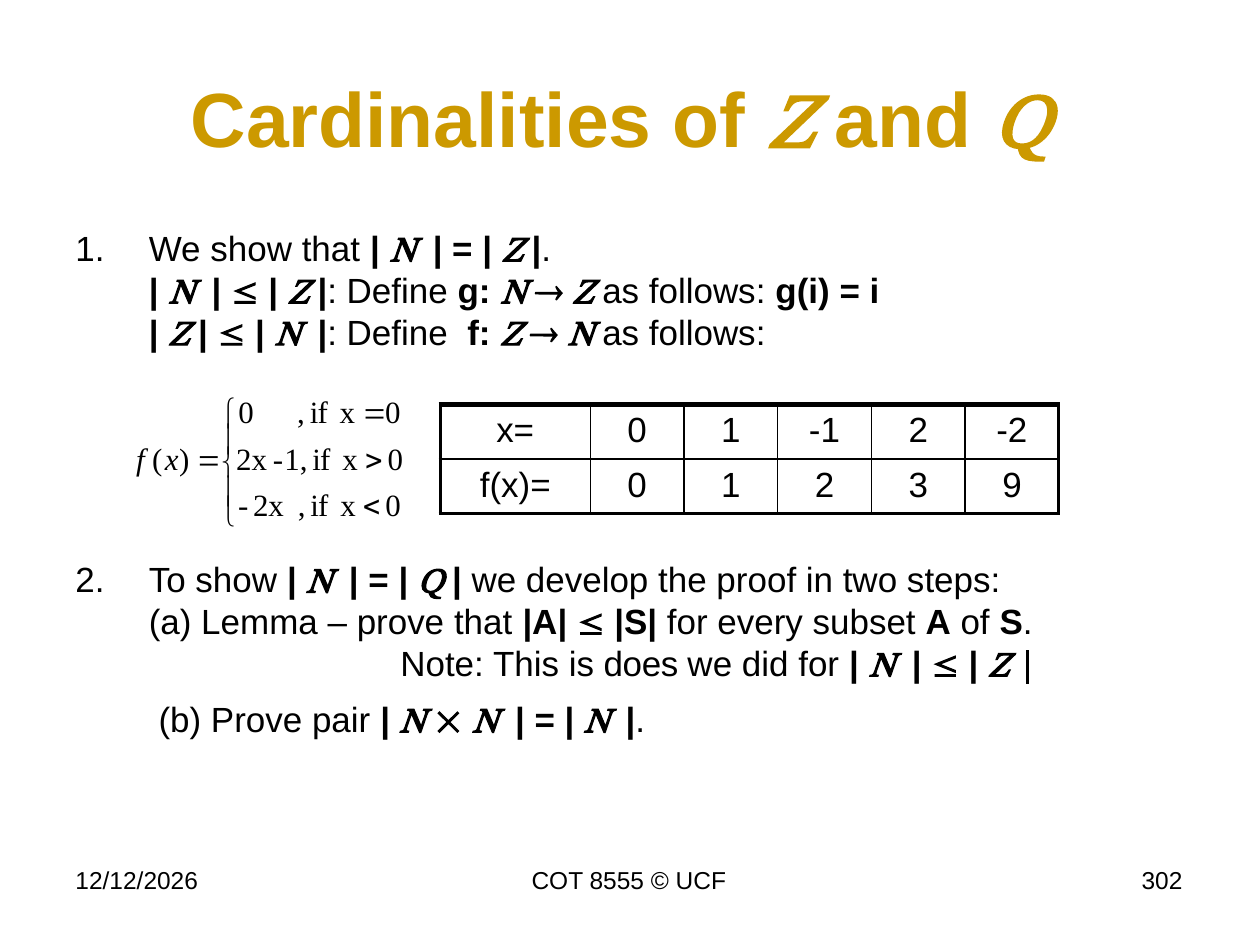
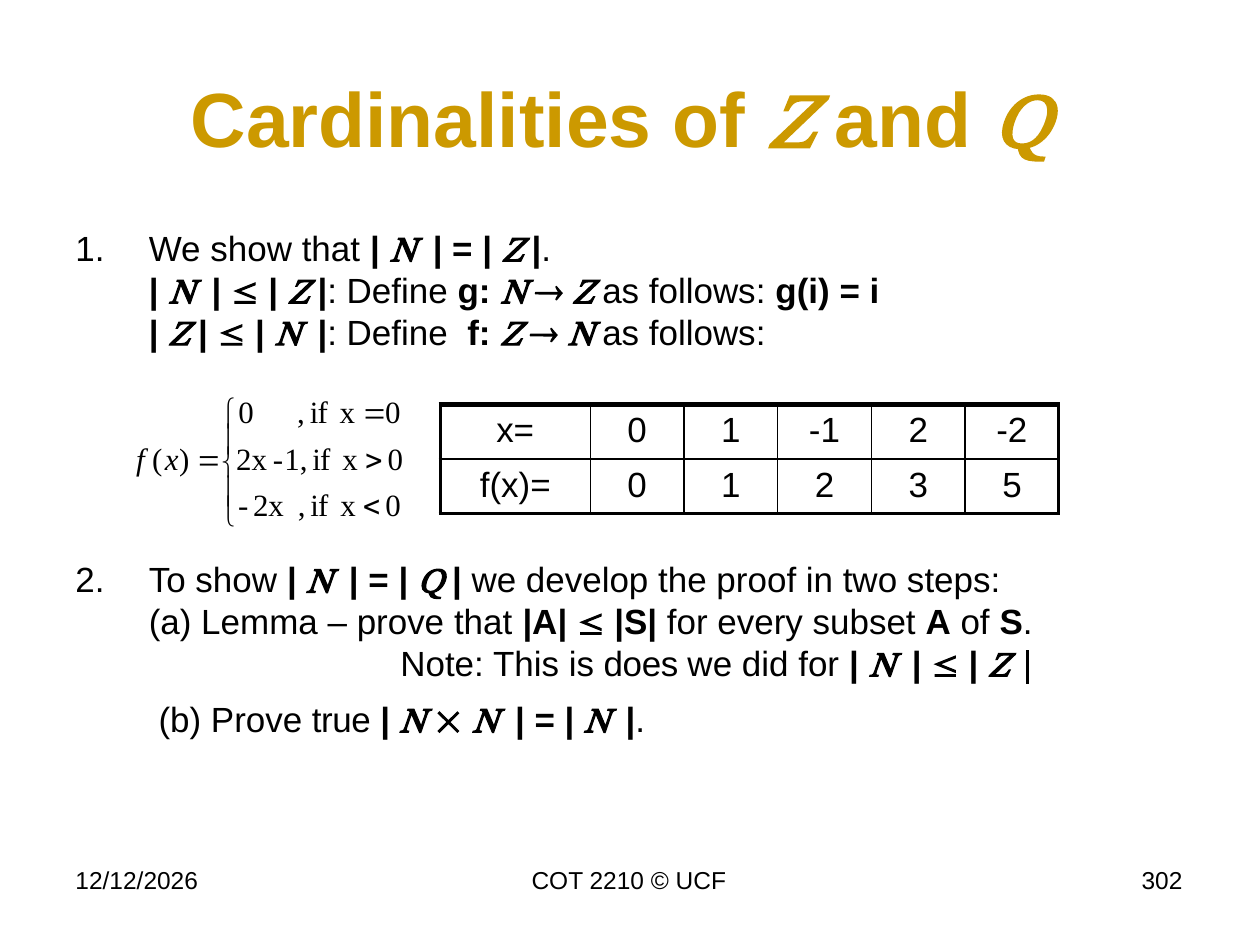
9: 9 -> 5 (1012, 486)
pair: pair -> true (341, 721)
8555: 8555 -> 2210 (617, 882)
